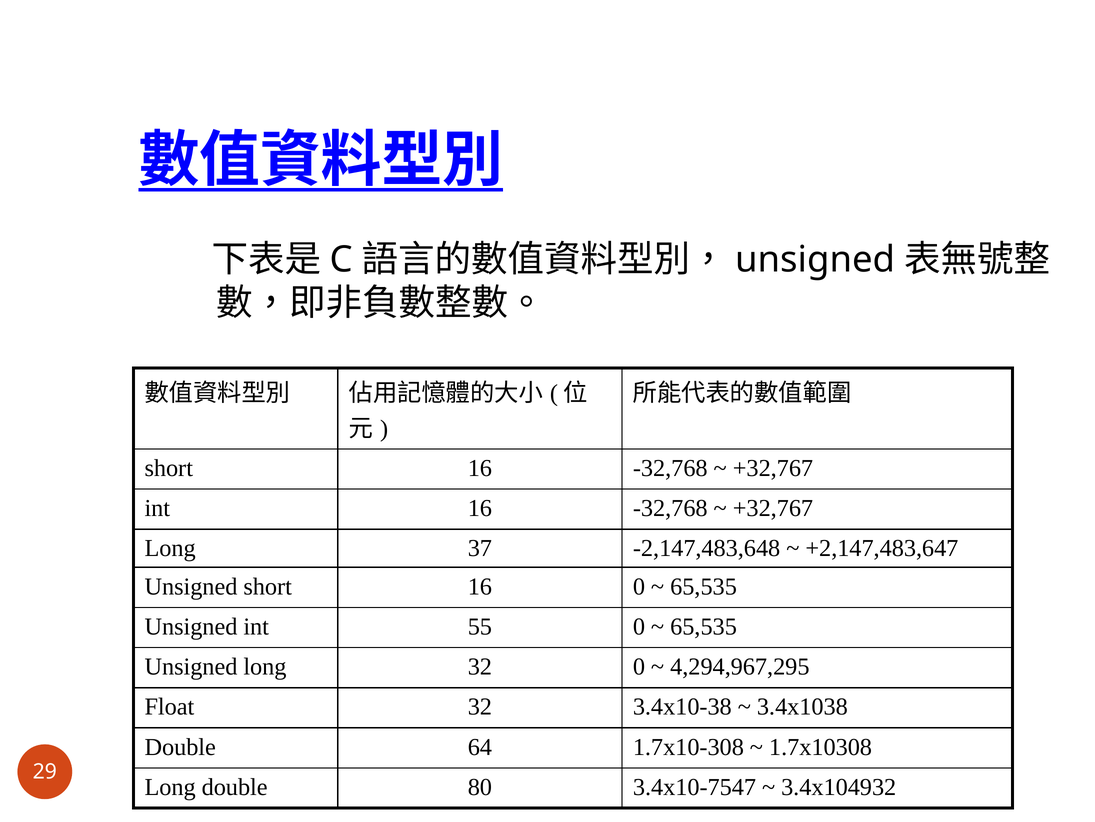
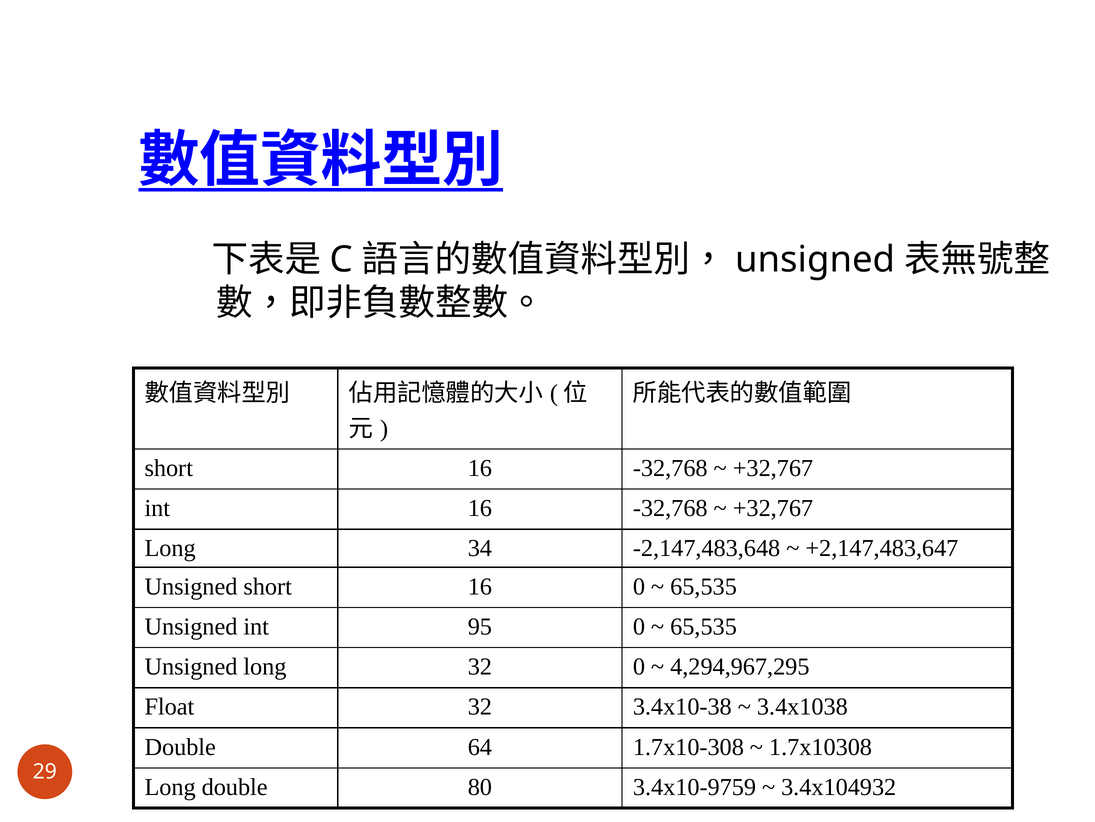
37: 37 -> 34 (480, 548)
55: 55 -> 95 (480, 626)
3.4x10-7547: 3.4x10-7547 -> 3.4x10-9759 (694, 786)
